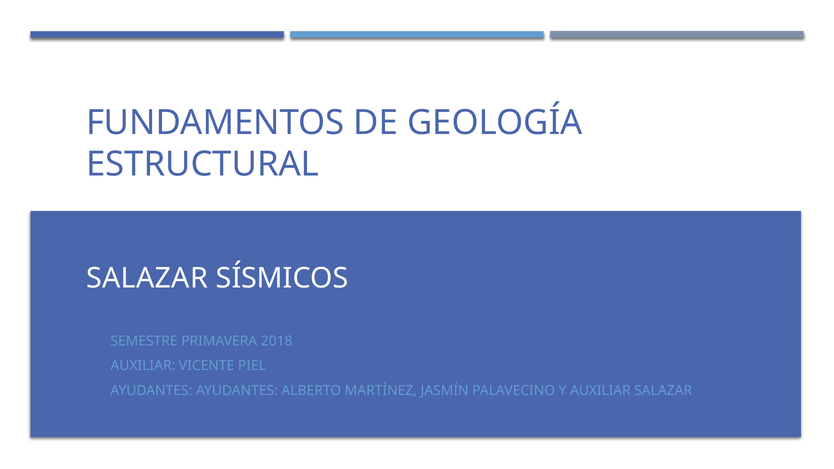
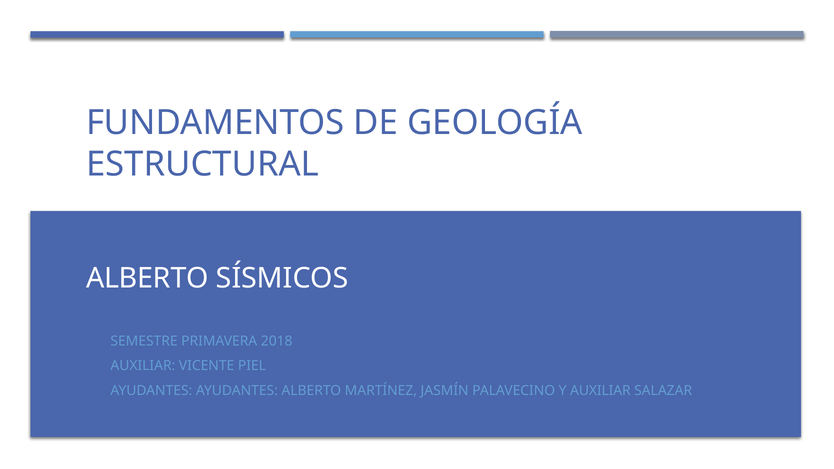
SALAZAR: SALAZAR -> ALBERTO (147, 278)
